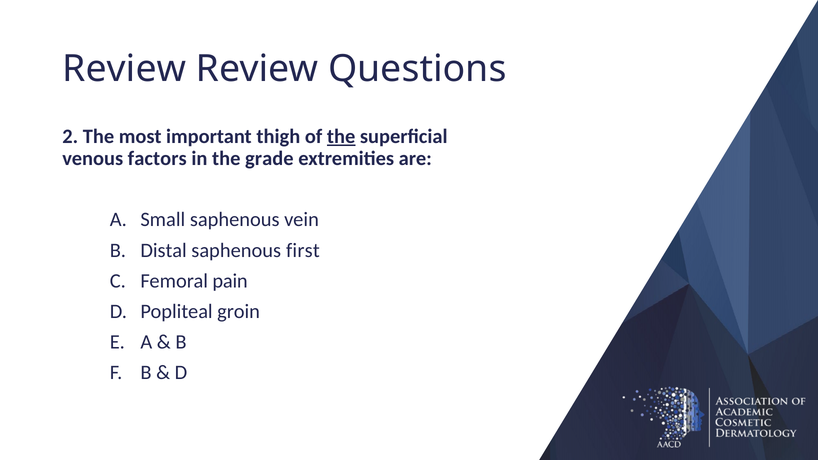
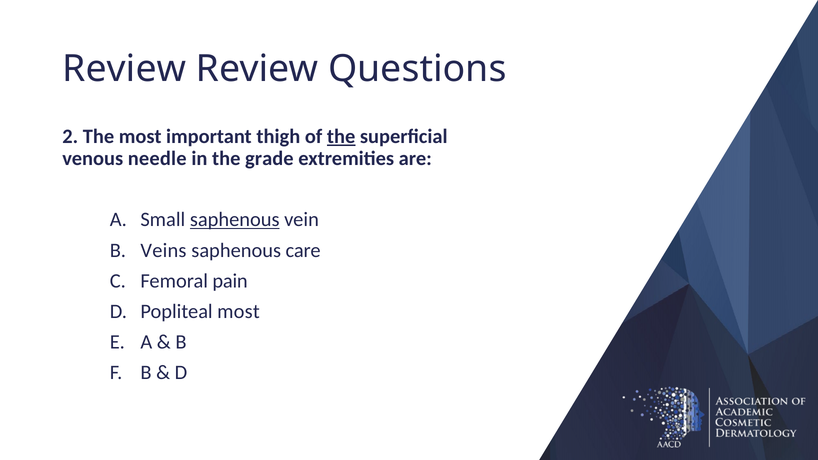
factors: factors -> needle (157, 159)
saphenous underline: none -> present (235, 220)
Distal: Distal -> Veins (163, 250)
first: first -> care (303, 250)
Popliteal groin: groin -> most (238, 312)
